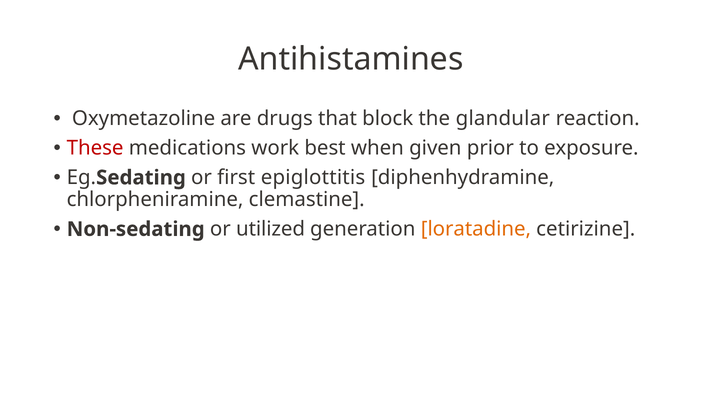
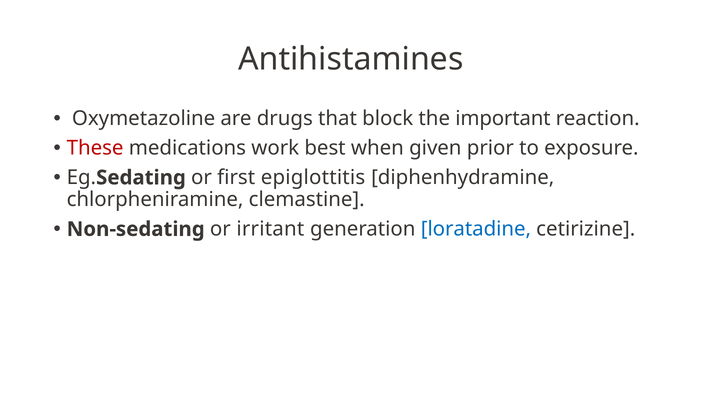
glandular: glandular -> important (503, 119)
utilized: utilized -> irritant (270, 229)
loratadine colour: orange -> blue (476, 229)
